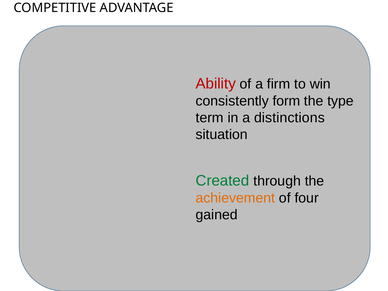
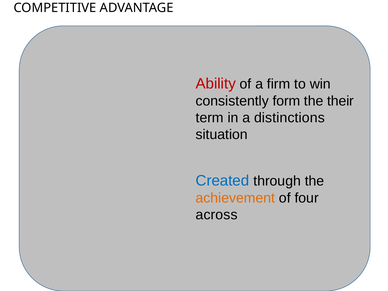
type: type -> their (341, 101)
Created colour: green -> blue (222, 181)
gained: gained -> across (217, 215)
